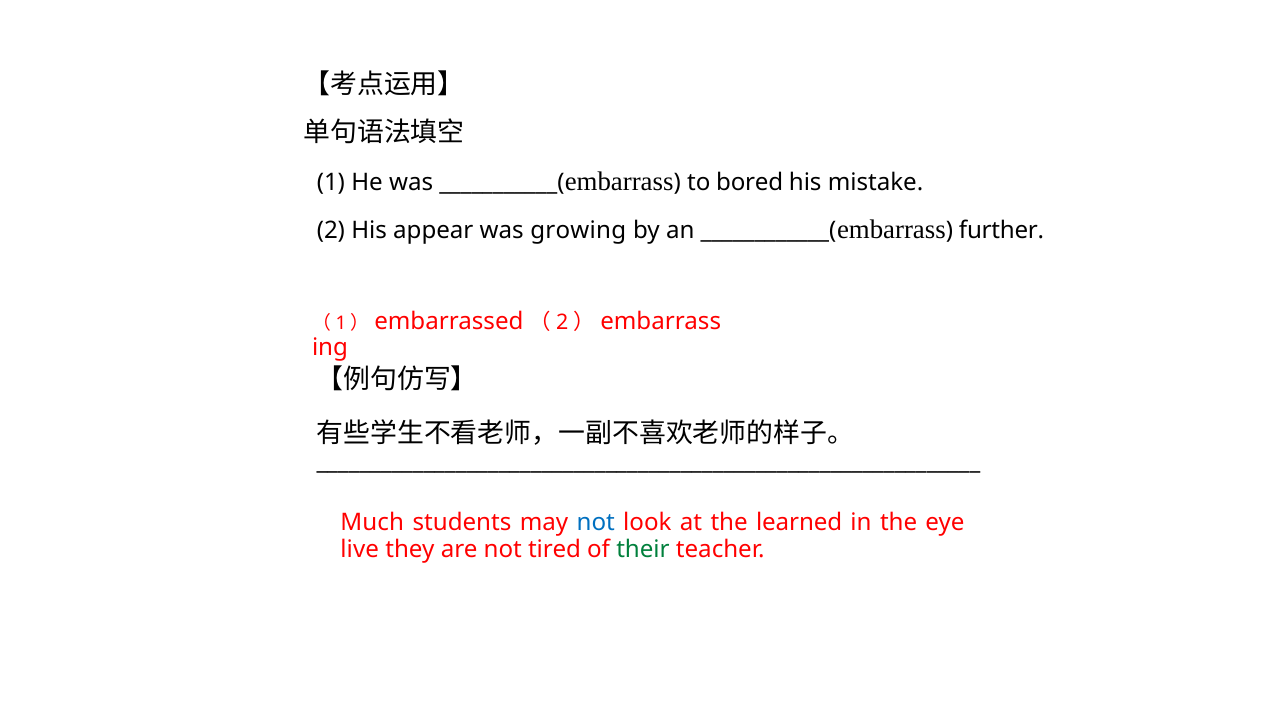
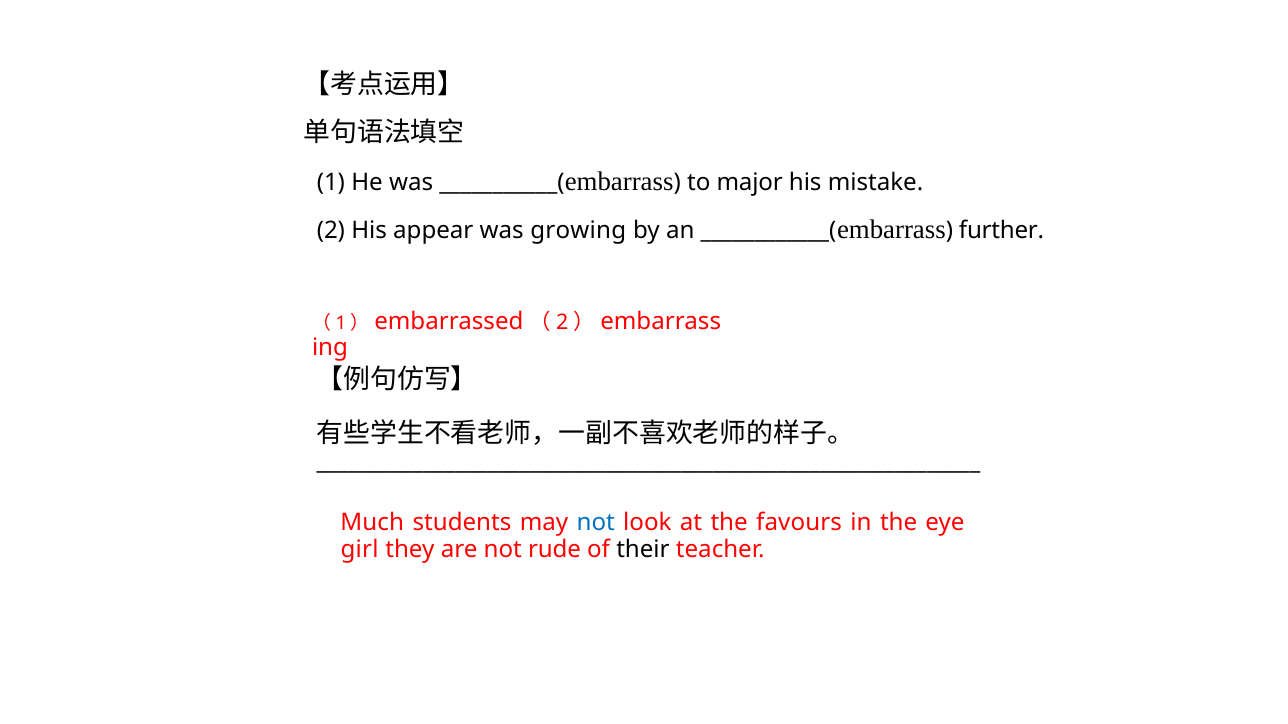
bored: bored -> major (750, 182)
learned: learned -> favours (799, 523)
live: live -> girl (360, 550)
tired: tired -> rude (555, 550)
their colour: green -> black (643, 550)
